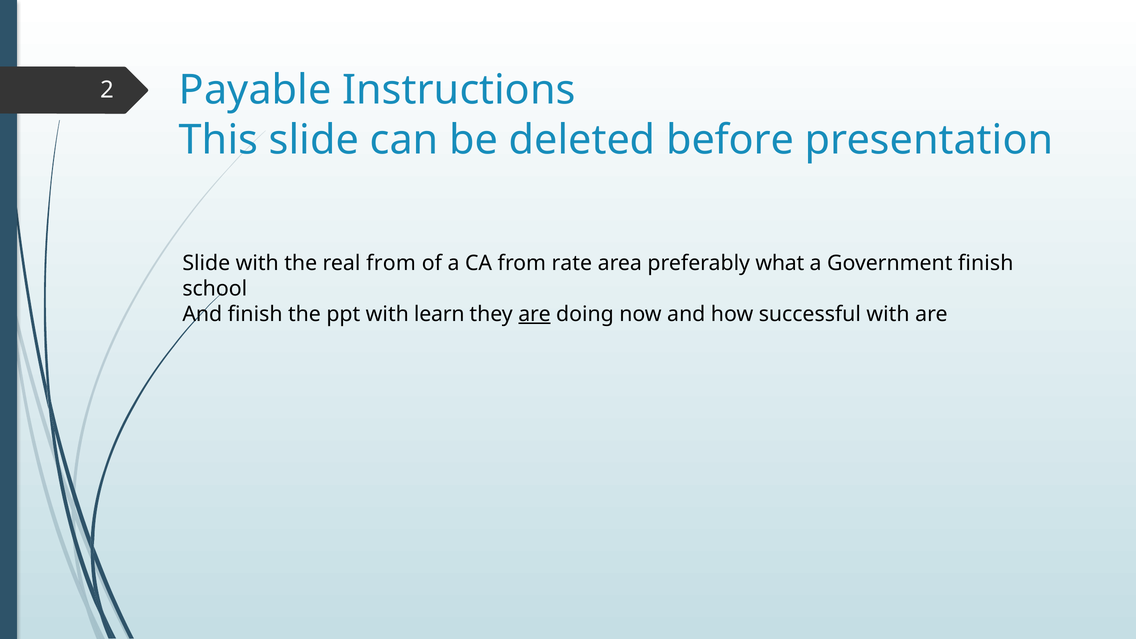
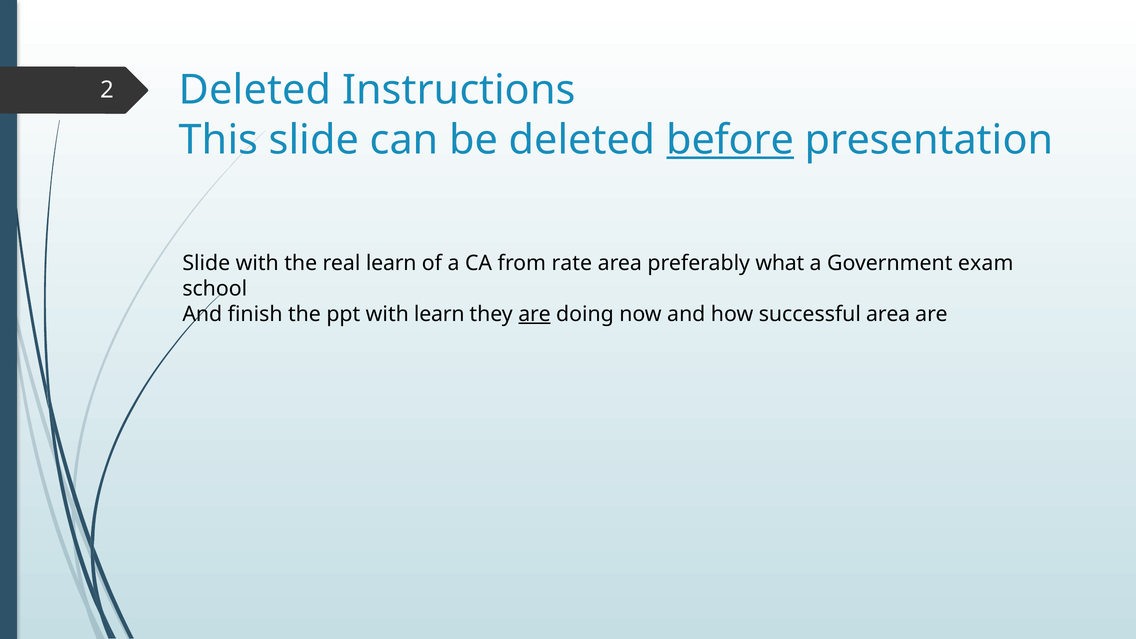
2 Payable: Payable -> Deleted (255, 90)
before underline: none -> present (730, 140)
real from: from -> learn (391, 263)
Government finish: finish -> exam (986, 263)
successful with: with -> area (888, 314)
